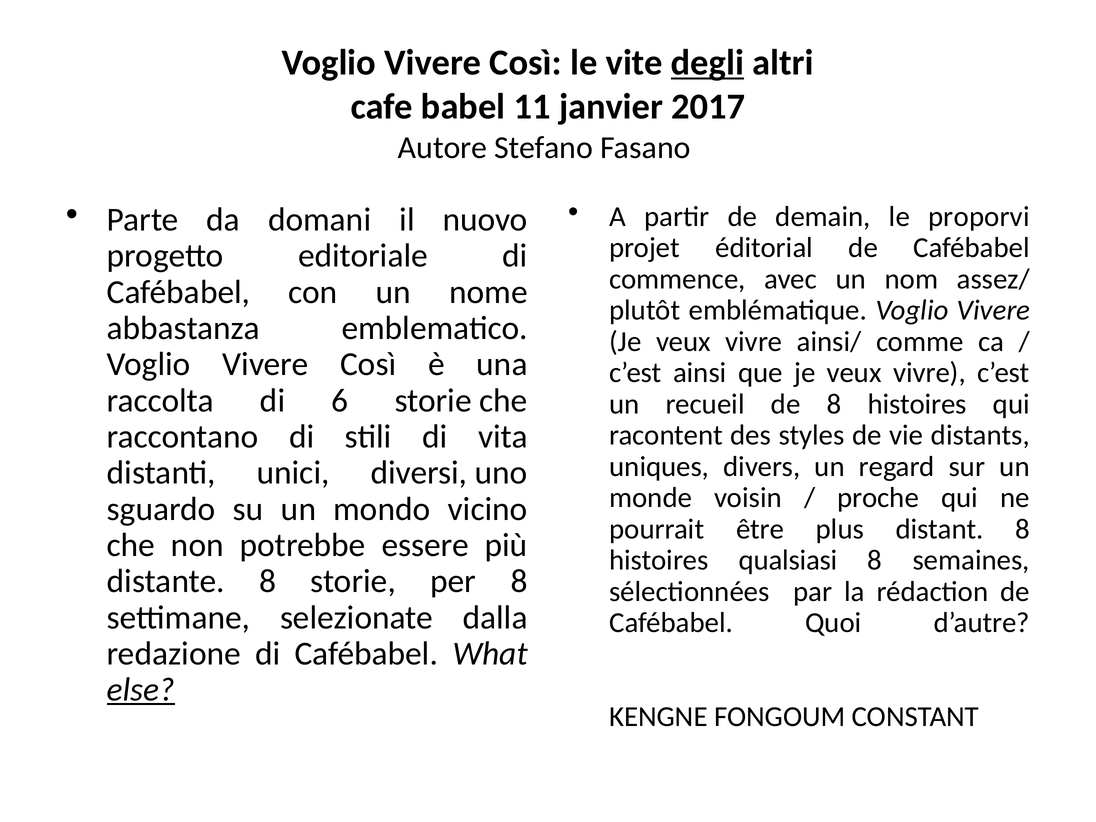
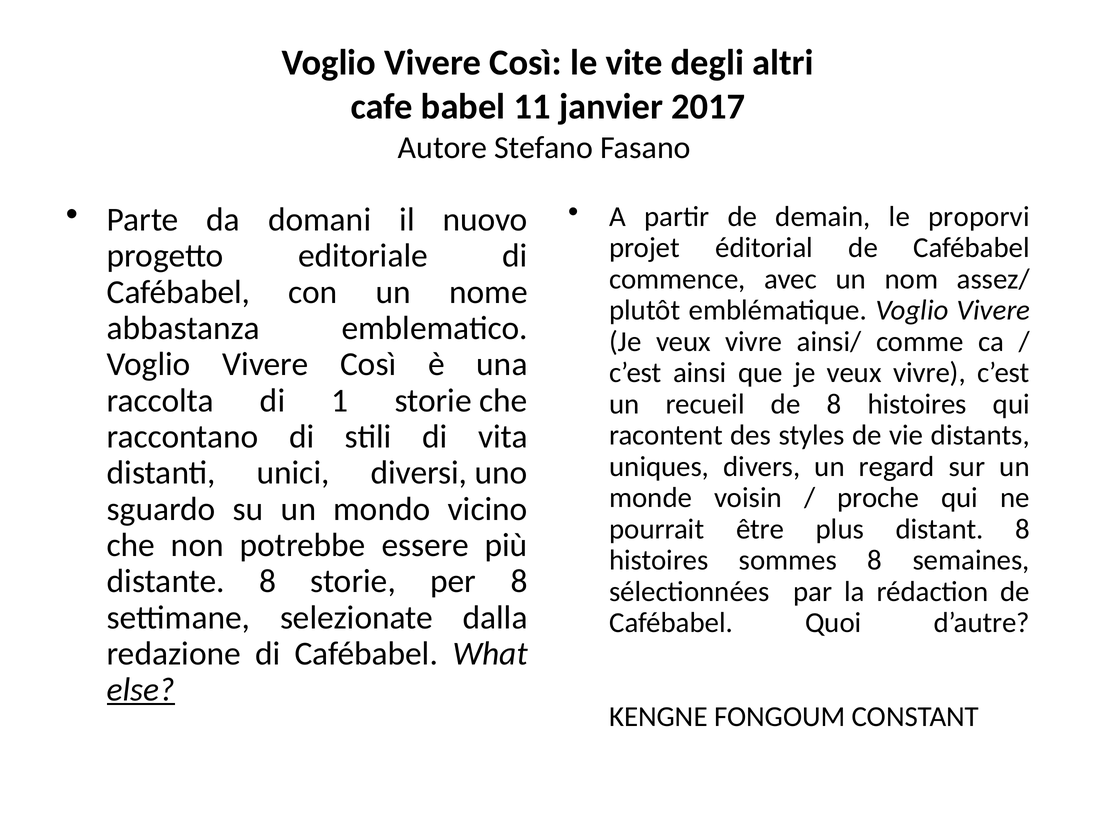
degli underline: present -> none (707, 63)
6: 6 -> 1 (340, 401)
qualsiasi: qualsiasi -> sommes (788, 560)
